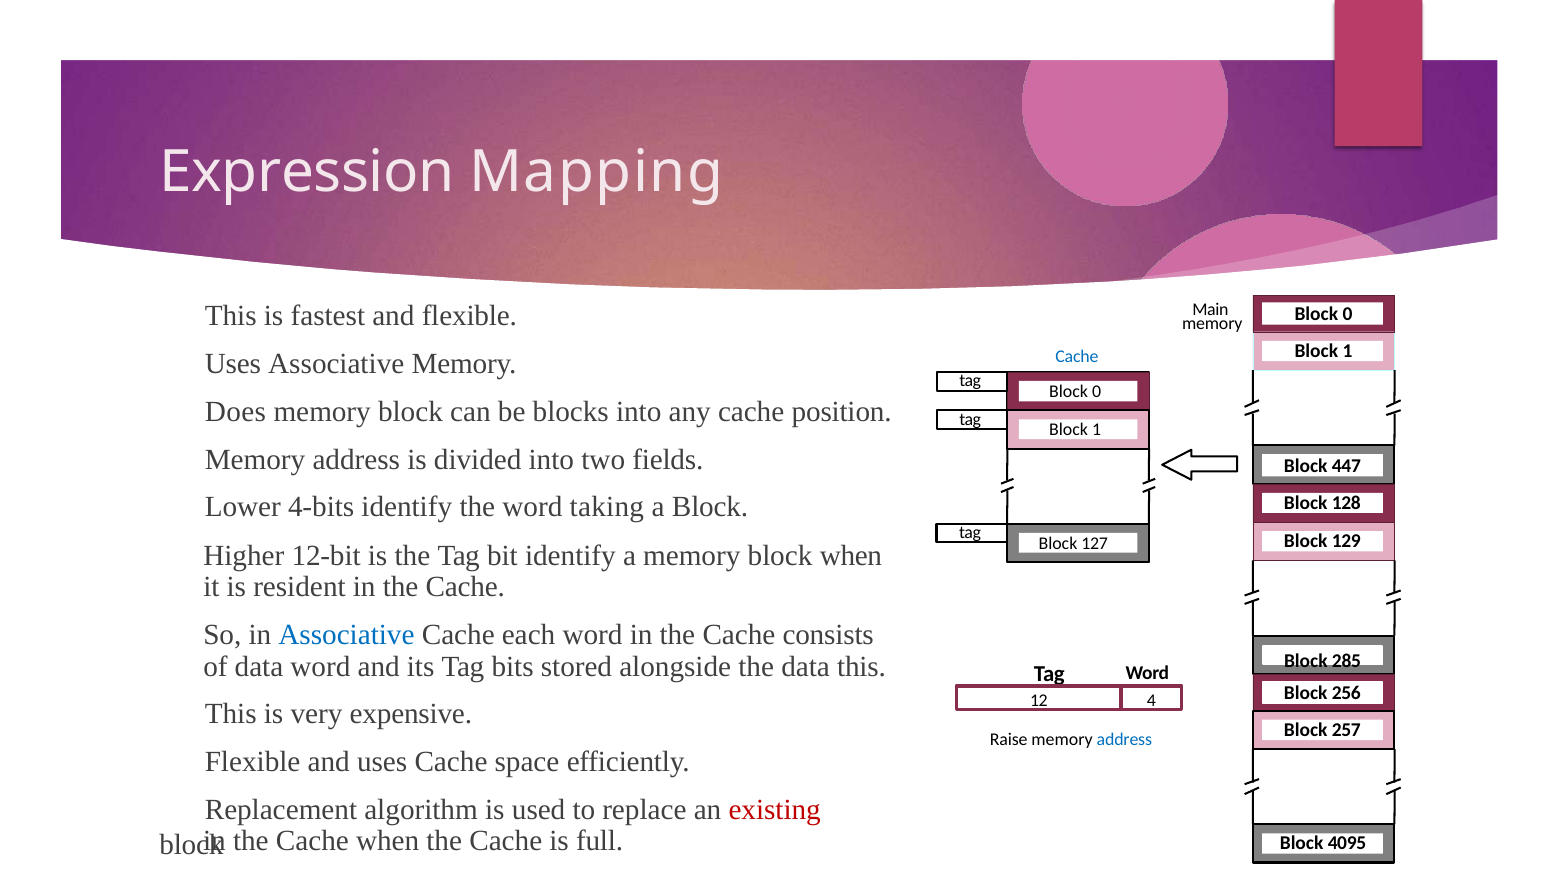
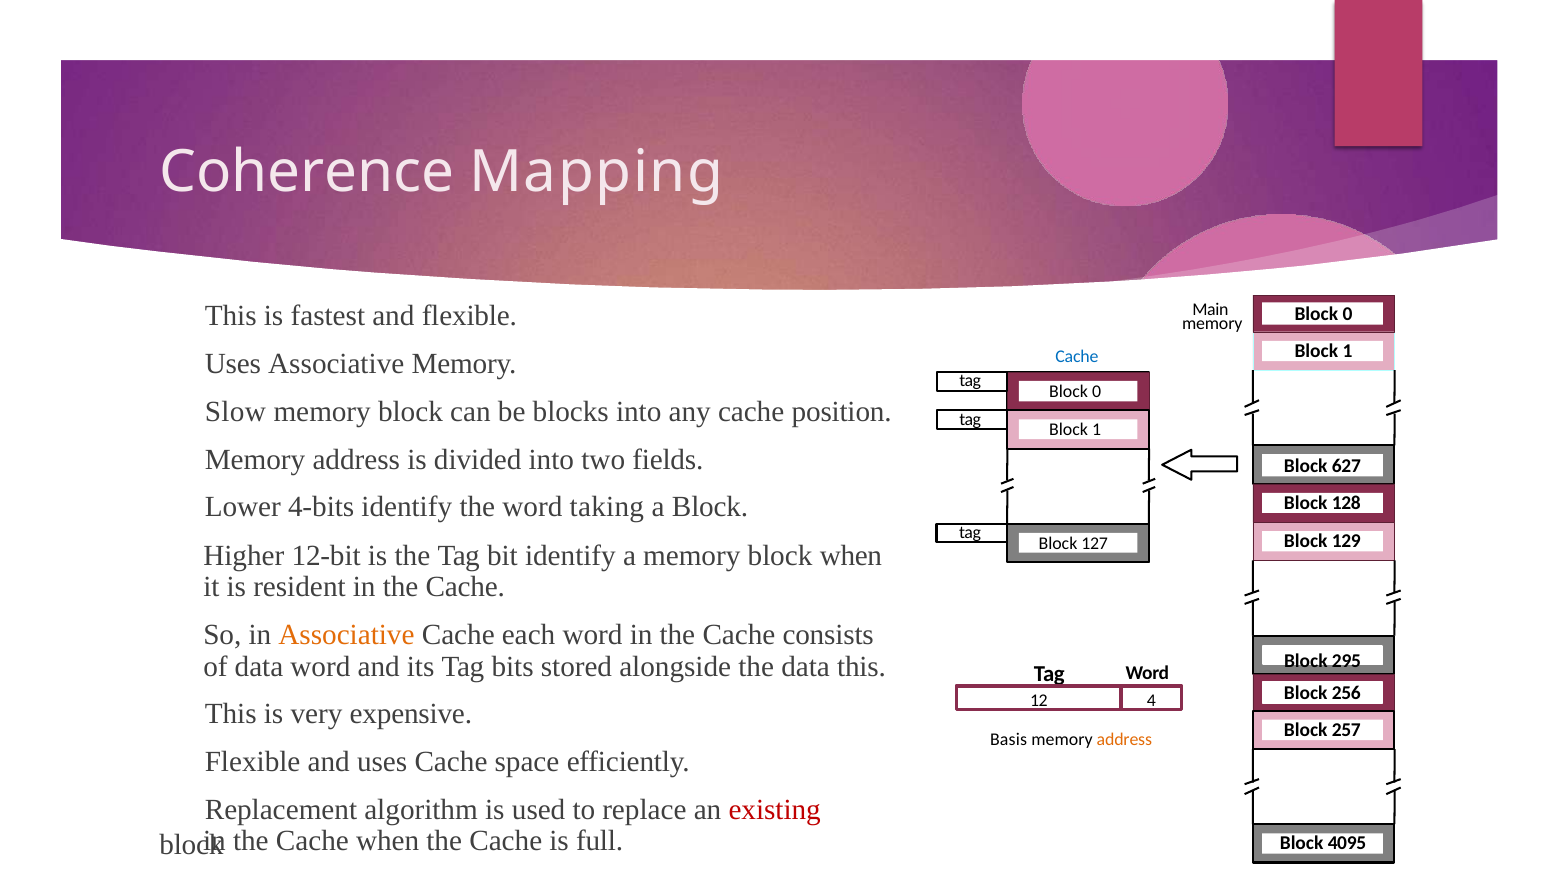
Expression: Expression -> Coherence (307, 172)
Does: Does -> Slow (235, 412)
447: 447 -> 627 (1346, 466)
Associative colour: blue -> orange (346, 635)
285: 285 -> 295 (1346, 661)
Raise: Raise -> Basis (1009, 740)
address colour: blue -> orange (1124, 740)
